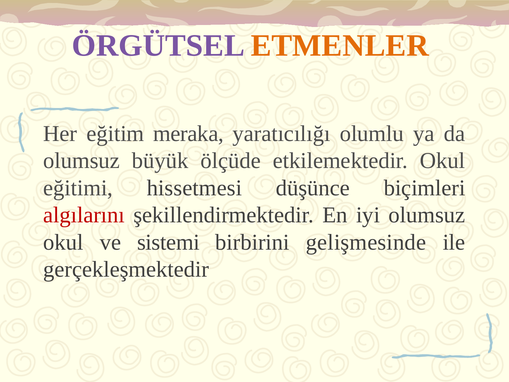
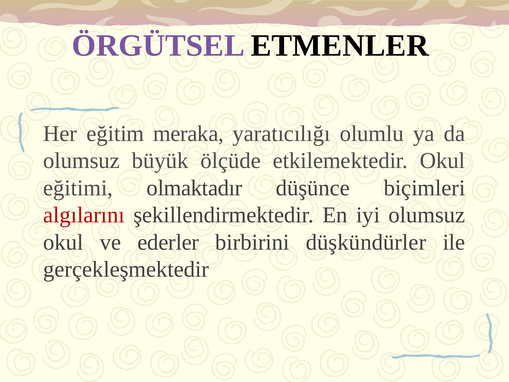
ETMENLER colour: orange -> black (340, 46)
hissetmesi: hissetmesi -> olmaktadır (195, 188)
sistemi: sistemi -> ederler (168, 242)
gelişmesinde: gelişmesinde -> düşkündürler (366, 242)
